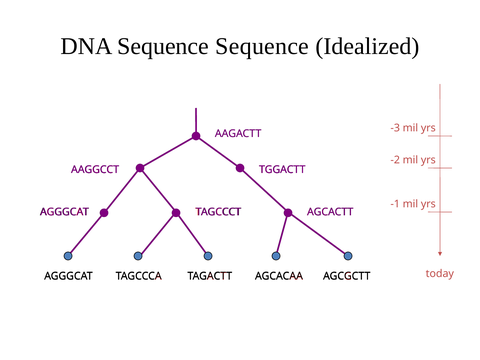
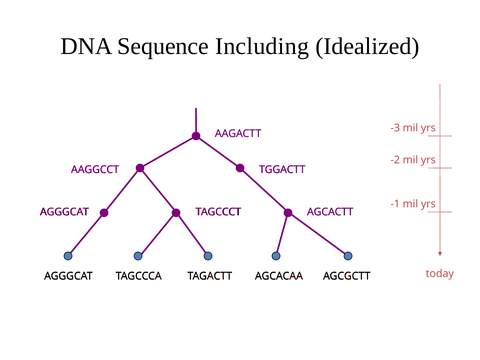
Sequence Sequence: Sequence -> Including (262, 46)
